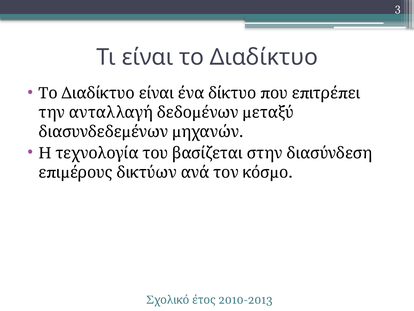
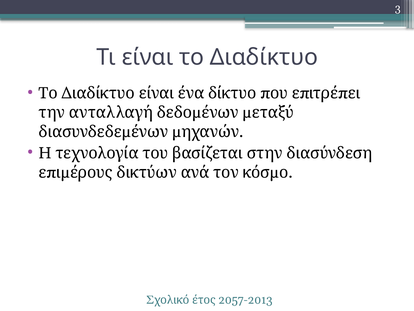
2010-2013: 2010-2013 -> 2057-2013 (245, 300)
